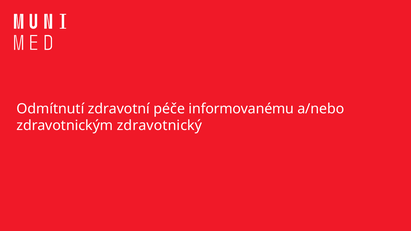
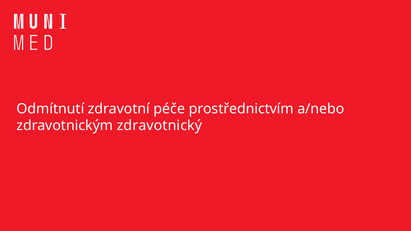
informovanému: informovanému -> prostřednictvím (241, 109)
